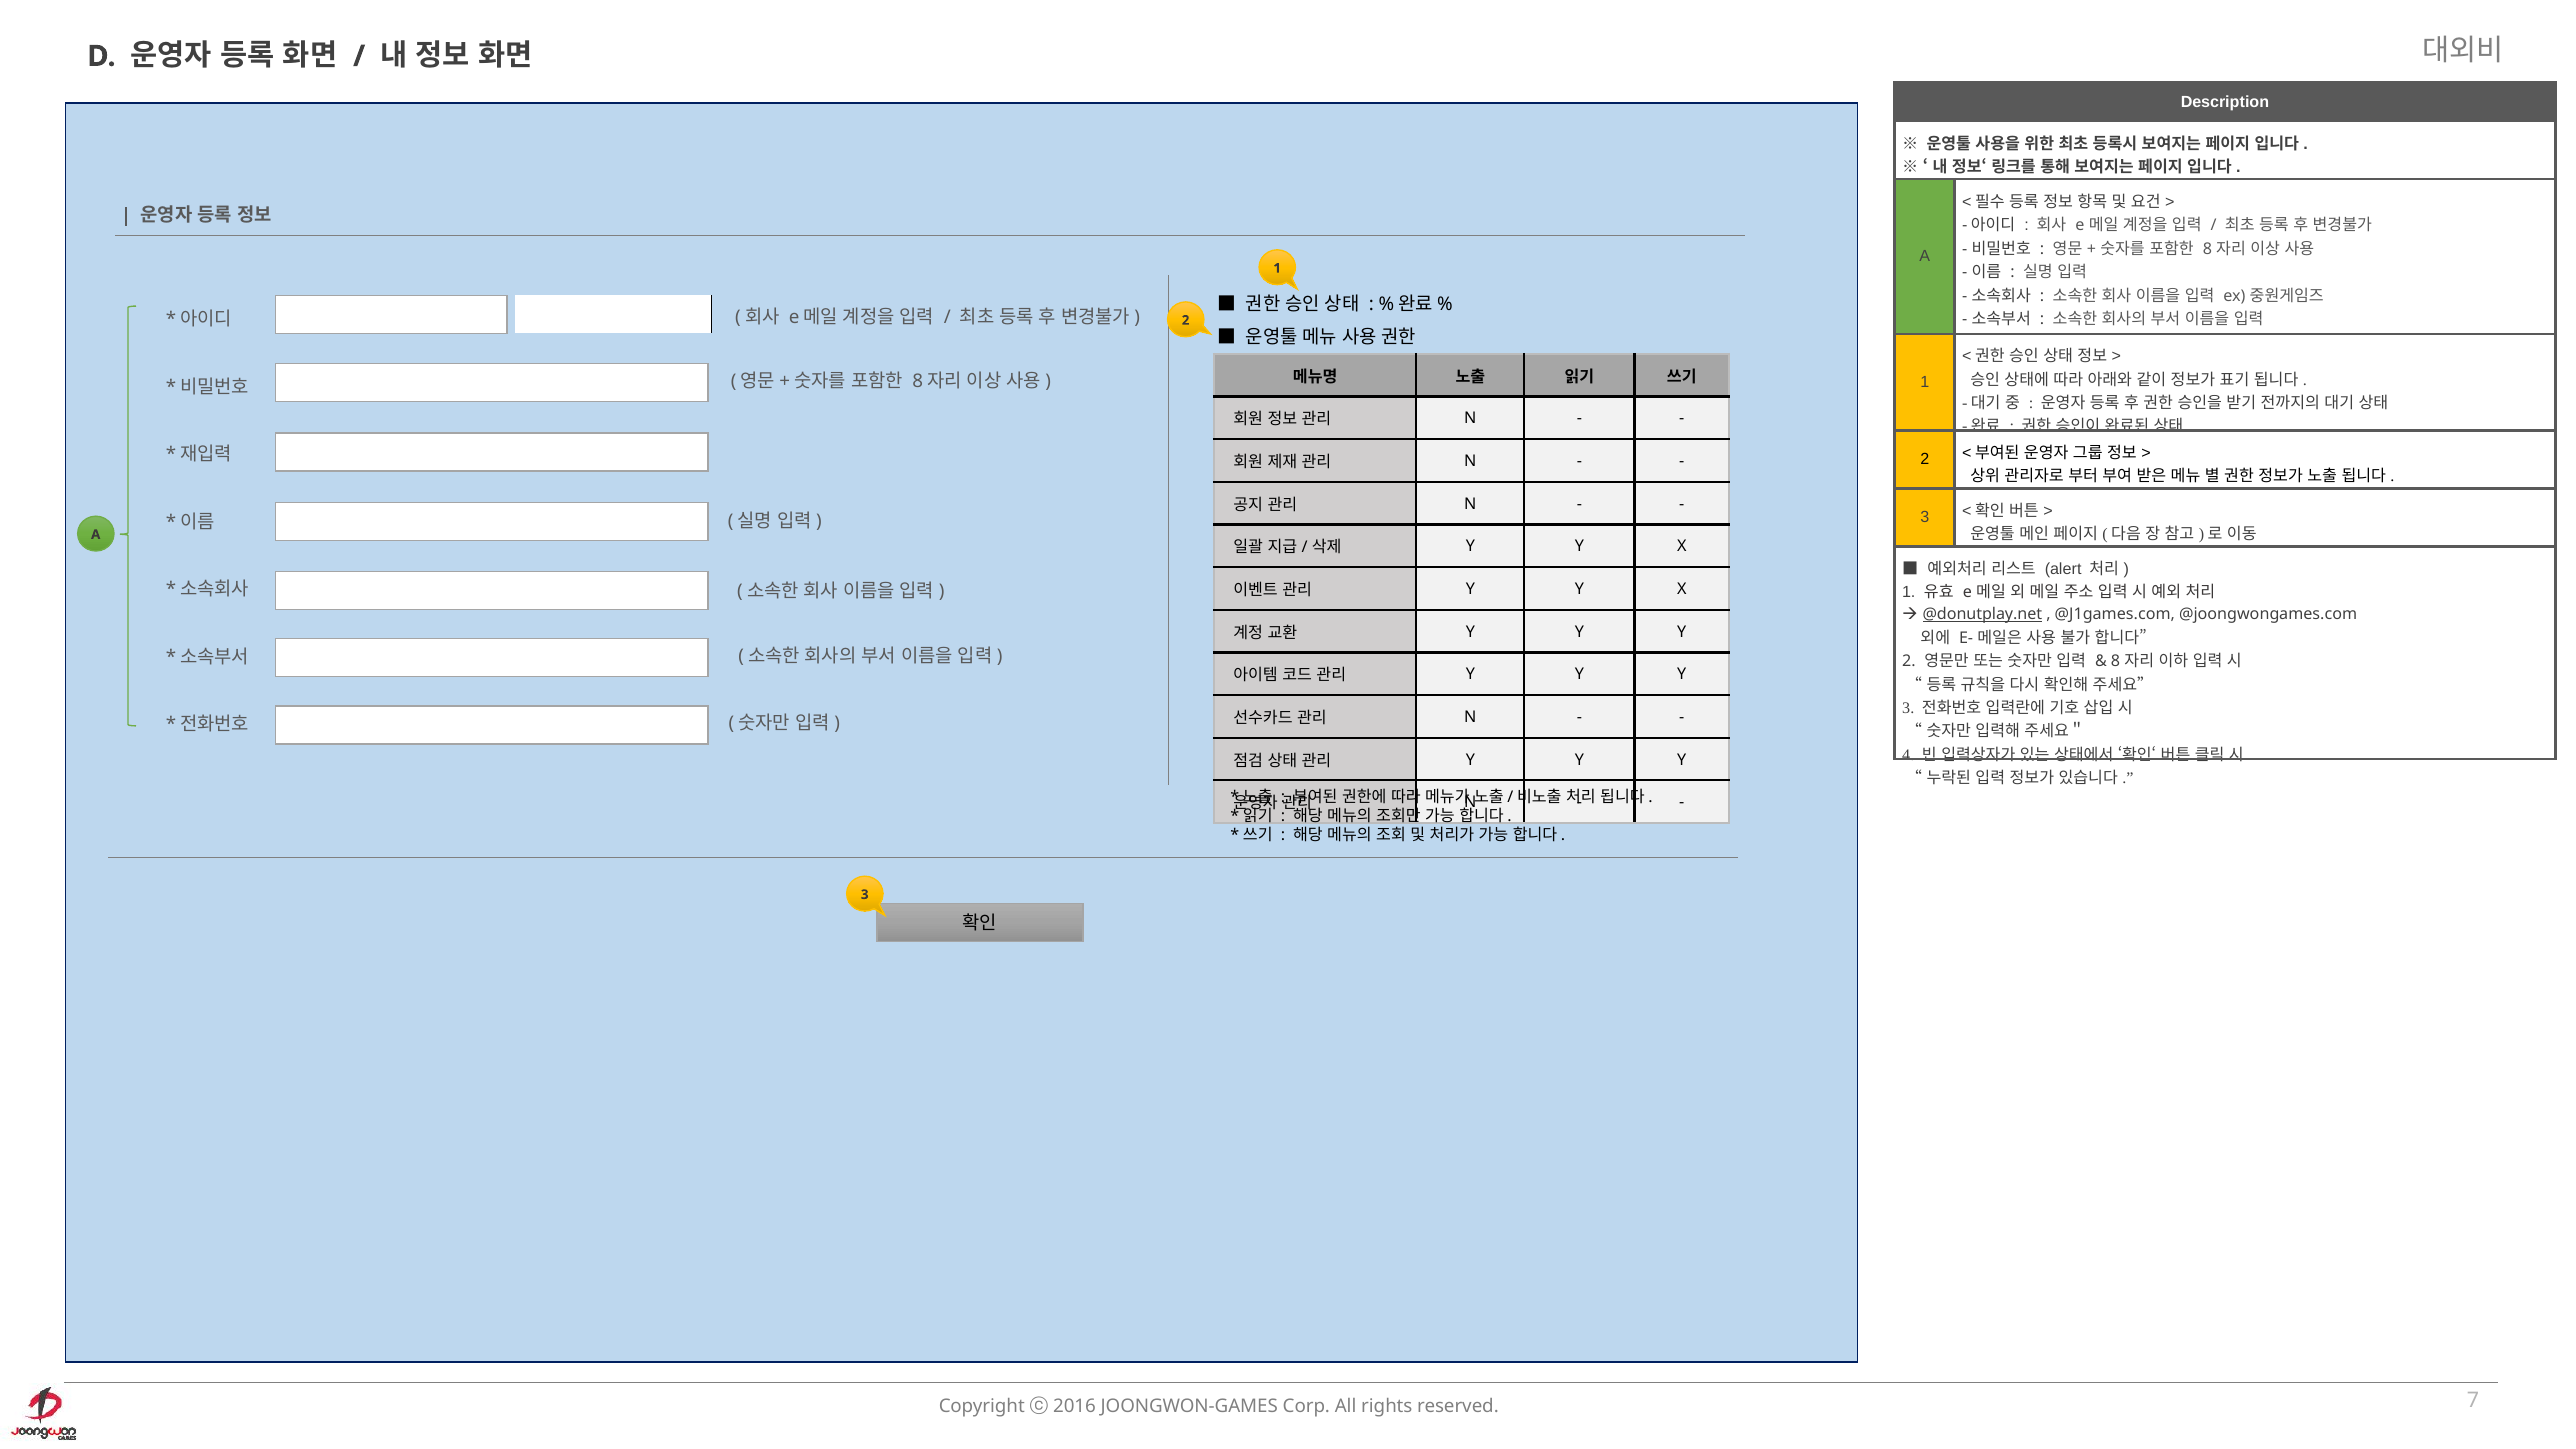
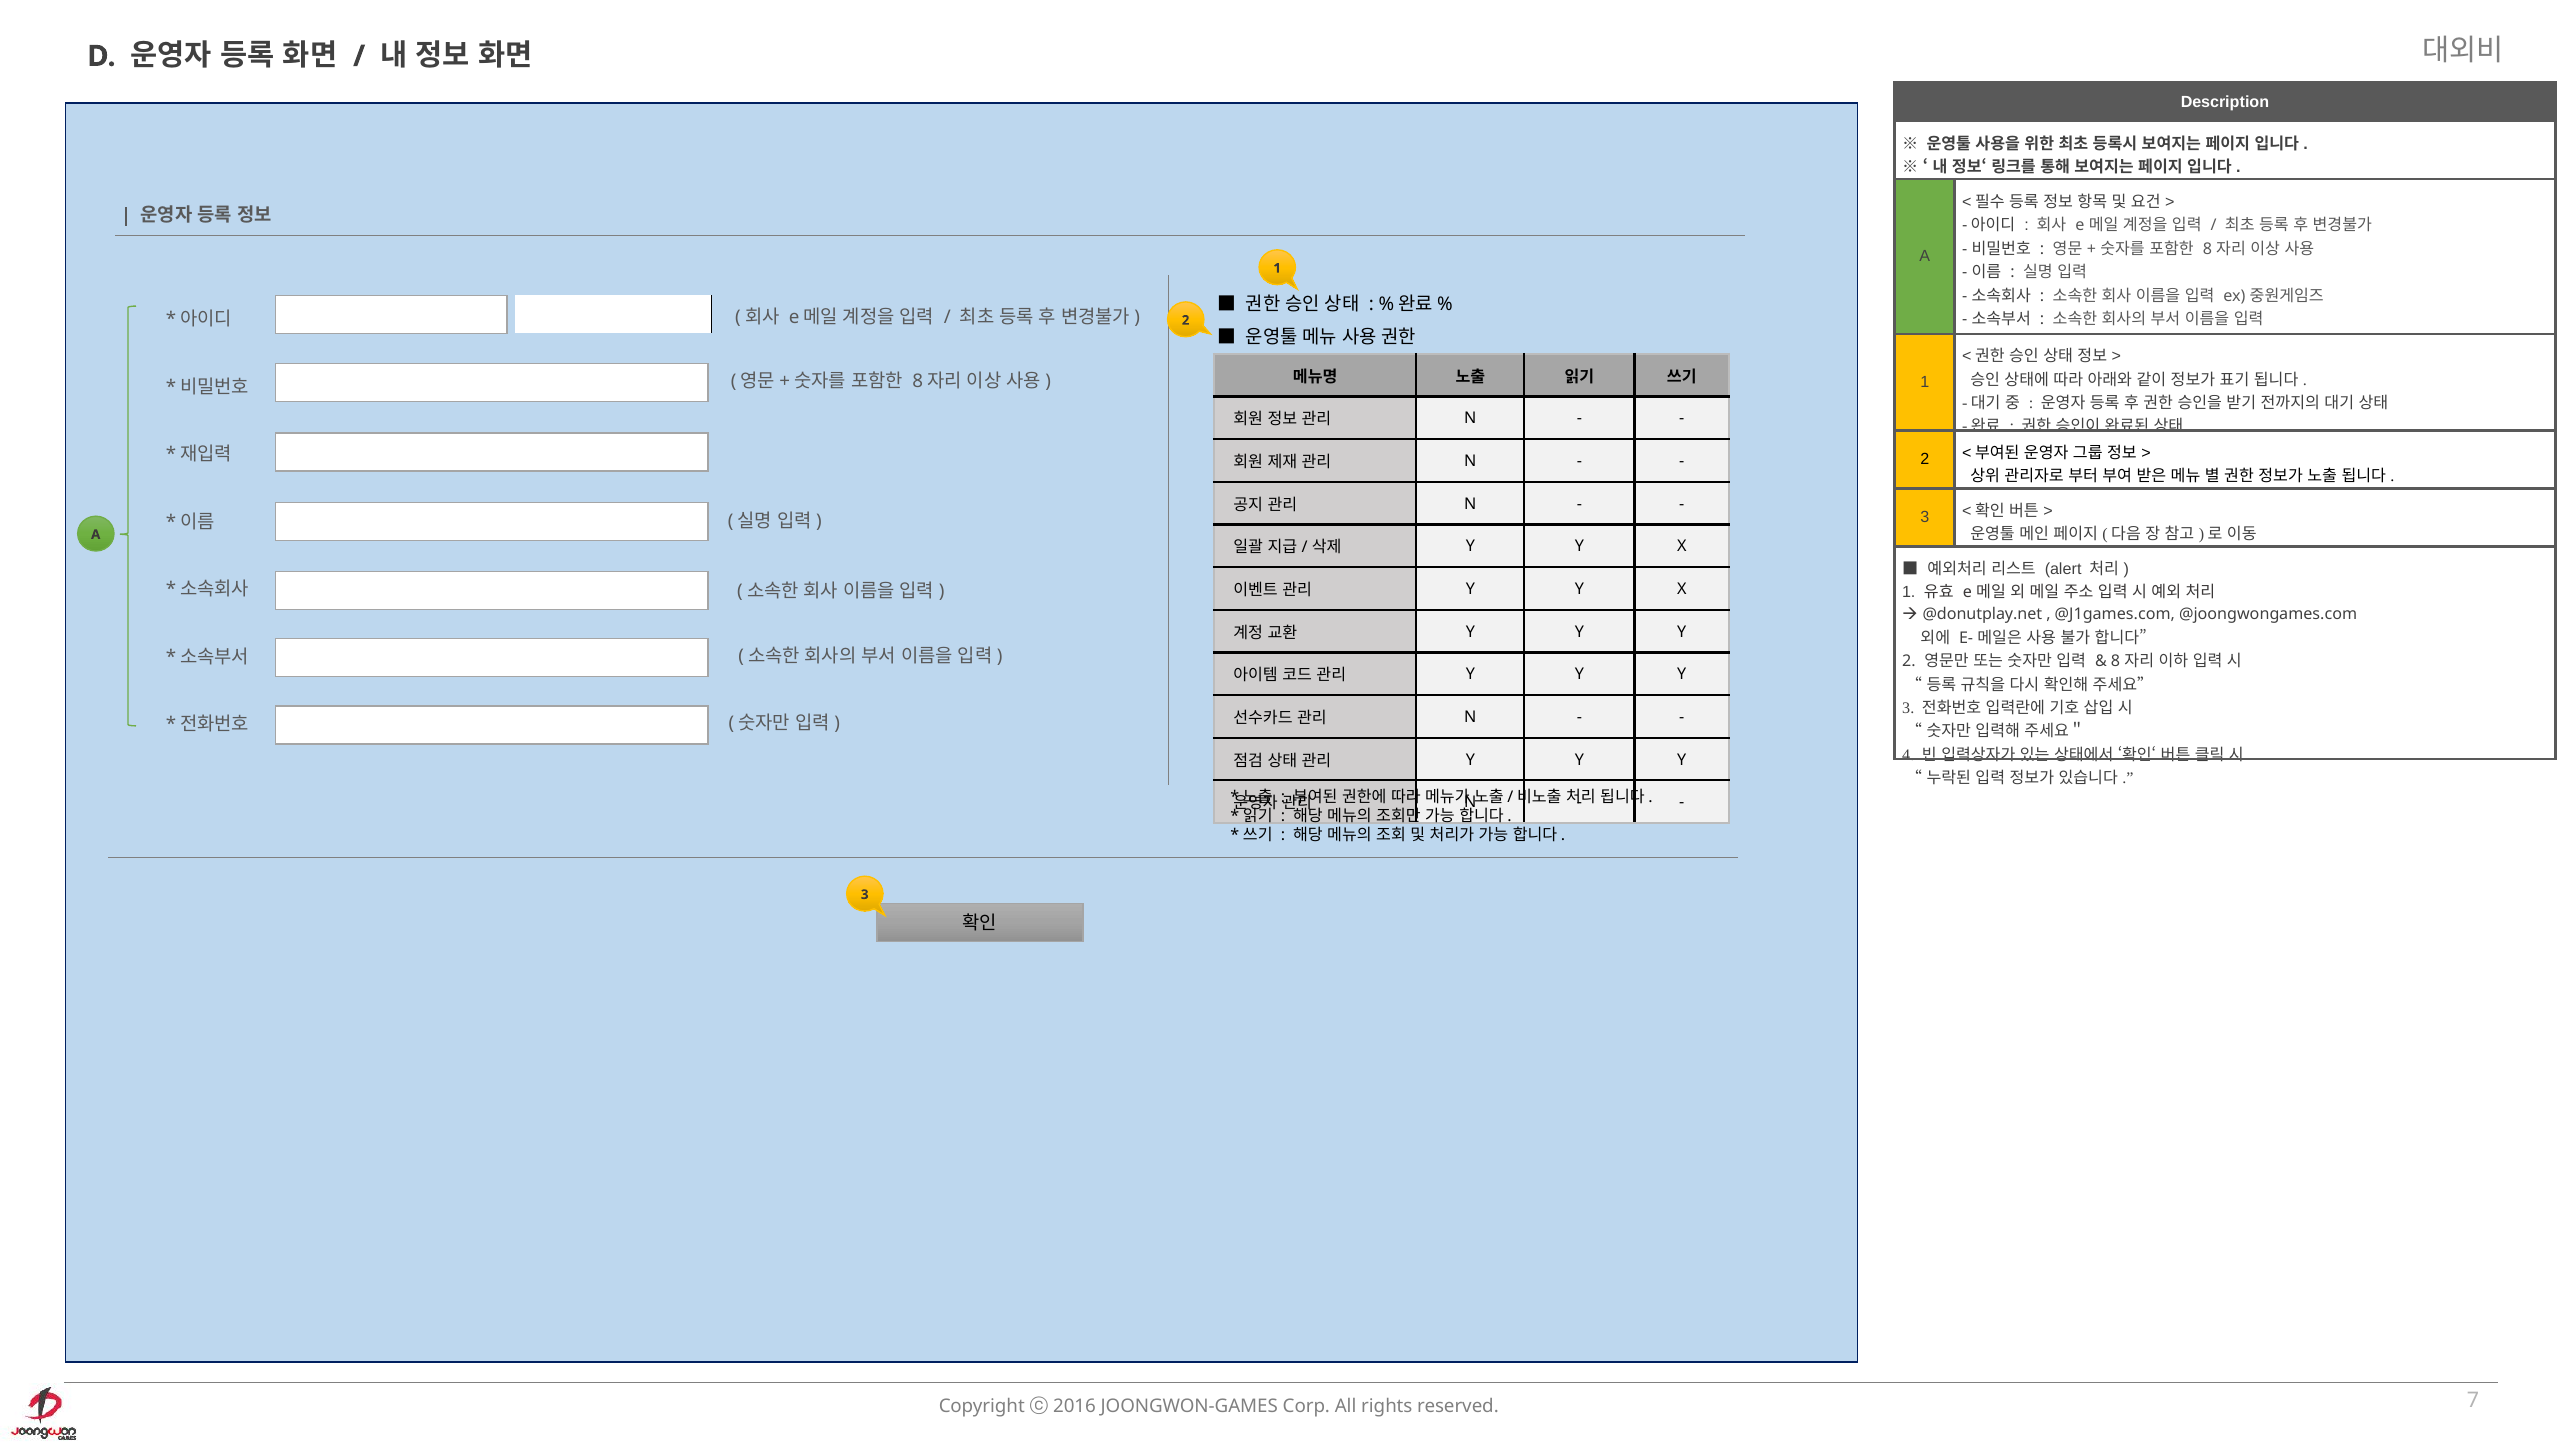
@donutplay.net underline: present -> none (1982, 615)
